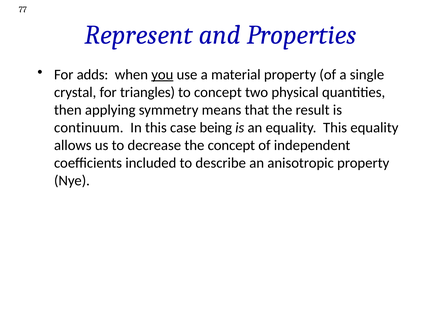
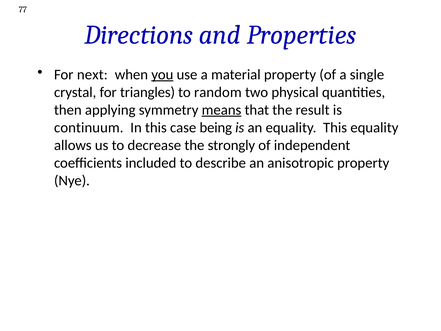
Represent: Represent -> Directions (139, 35)
adds: adds -> next (92, 75)
to concept: concept -> random (218, 92)
means underline: none -> present (222, 110)
the concept: concept -> strongly (231, 145)
